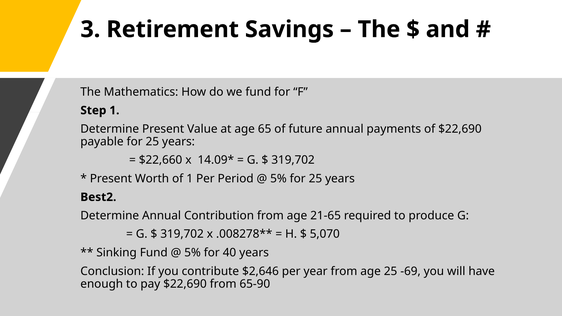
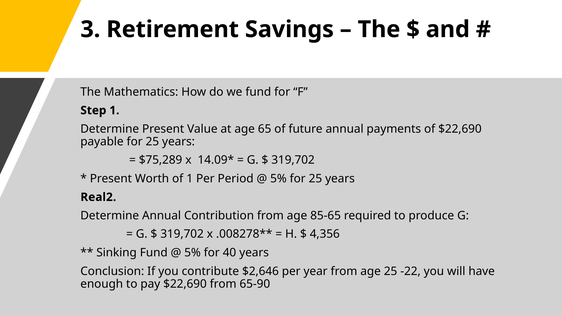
$22,660: $22,660 -> $75,289 (161, 160)
Best2: Best2 -> Real2 (98, 197)
21-65: 21-65 -> 85-65 (326, 216)
5,070: 5,070 -> 4,356 (325, 234)
-69: -69 -> -22 (410, 271)
